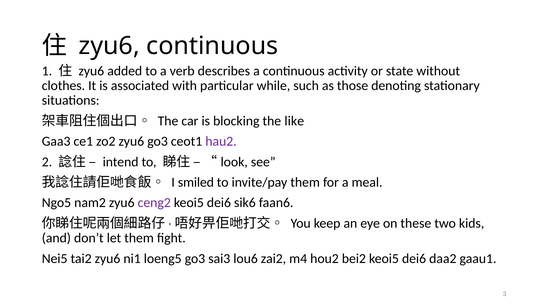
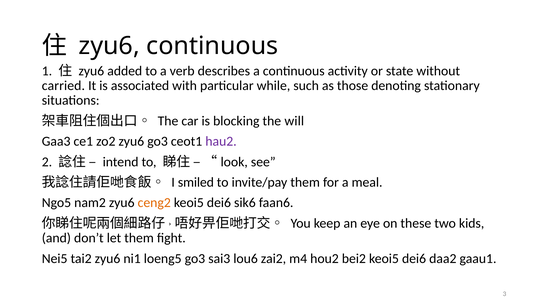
clothes: clothes -> carried (63, 86)
like: like -> will (294, 121)
ceng2 colour: purple -> orange (154, 203)
